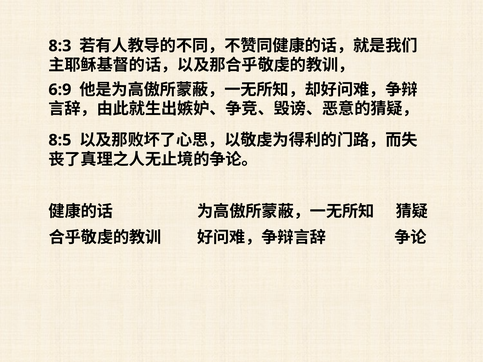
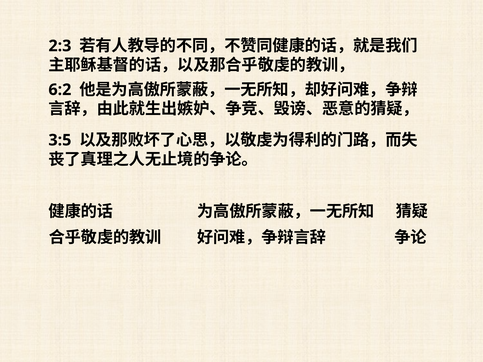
8:3: 8:3 -> 2:3 (60, 46)
6:9: 6:9 -> 6:2 (60, 90)
8:5: 8:5 -> 3:5 (60, 140)
